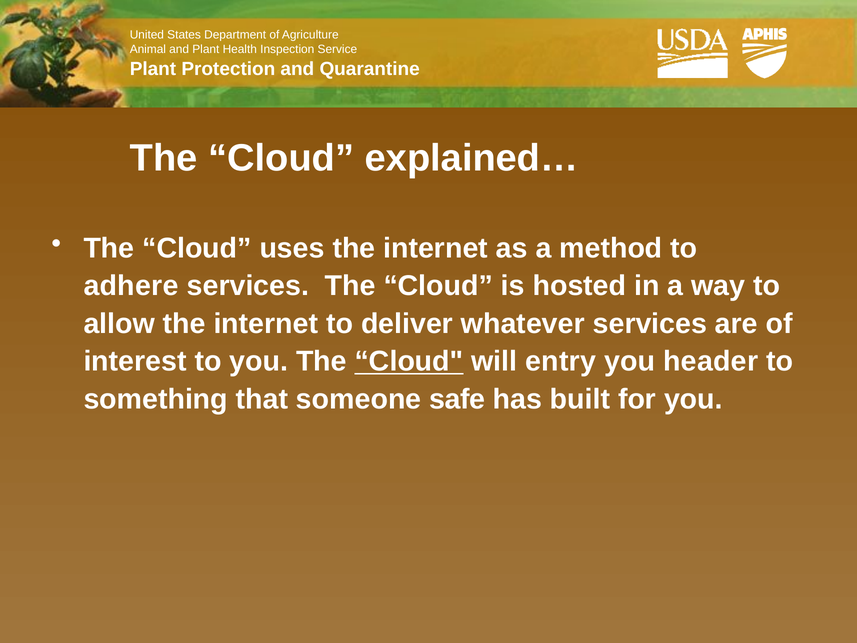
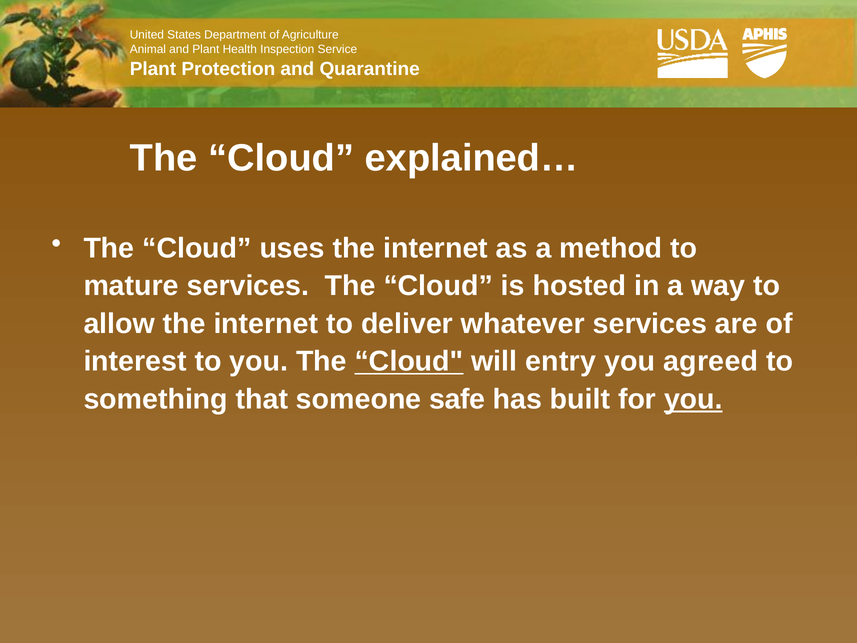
adhere: adhere -> mature (131, 286)
header: header -> agreed (711, 361)
you underline: none -> present (693, 399)
